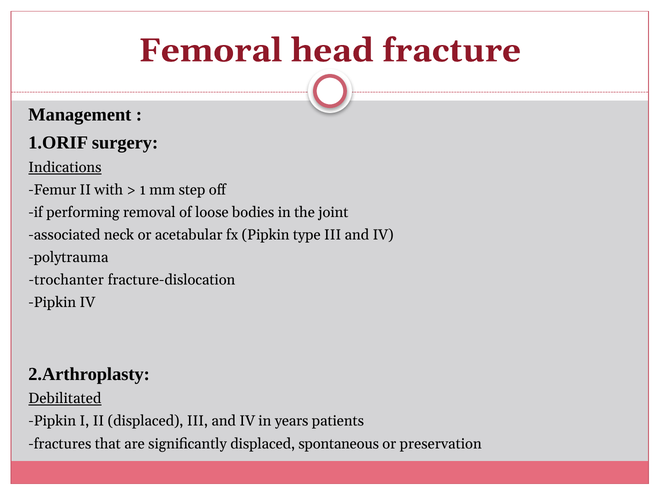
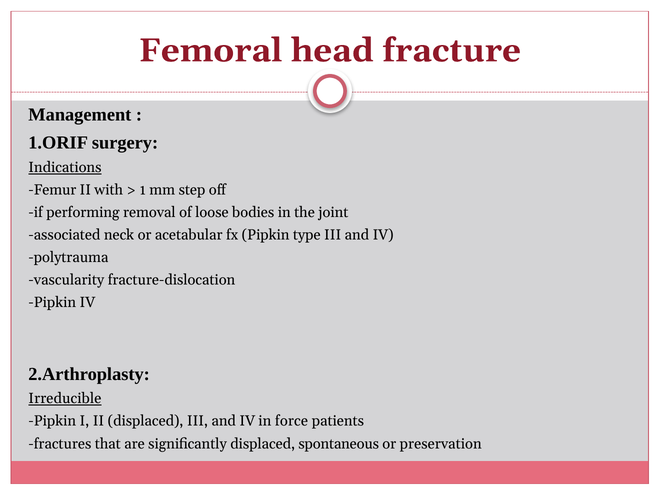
trochanter: trochanter -> vascularity (66, 280)
Debilitated: Debilitated -> Irreducible (65, 399)
years: years -> force (291, 421)
